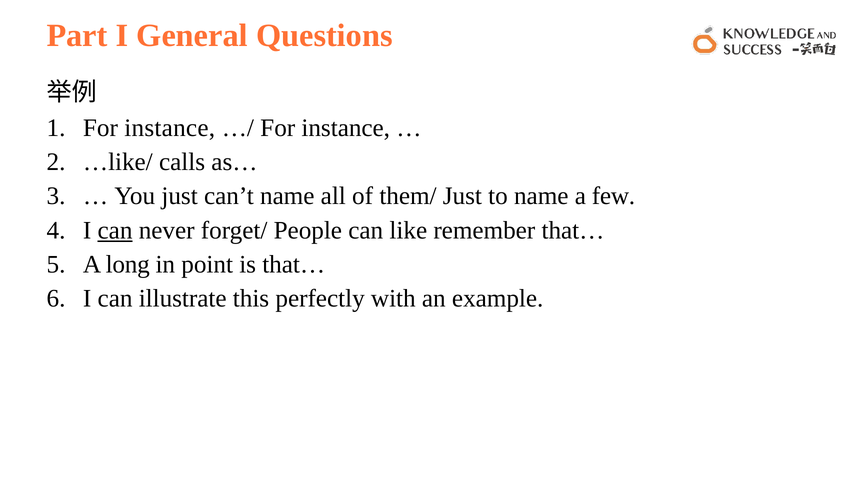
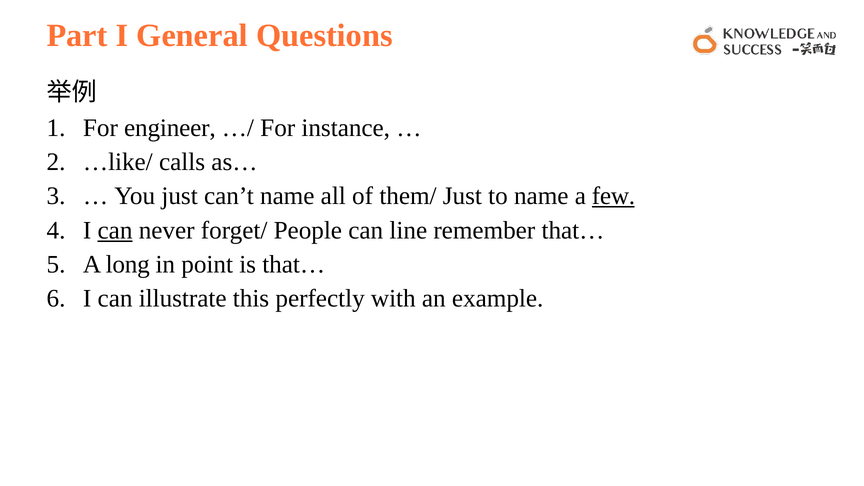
instance: instance -> engineer (170, 128)
few underline: none -> present (613, 196)
like: like -> line (408, 230)
